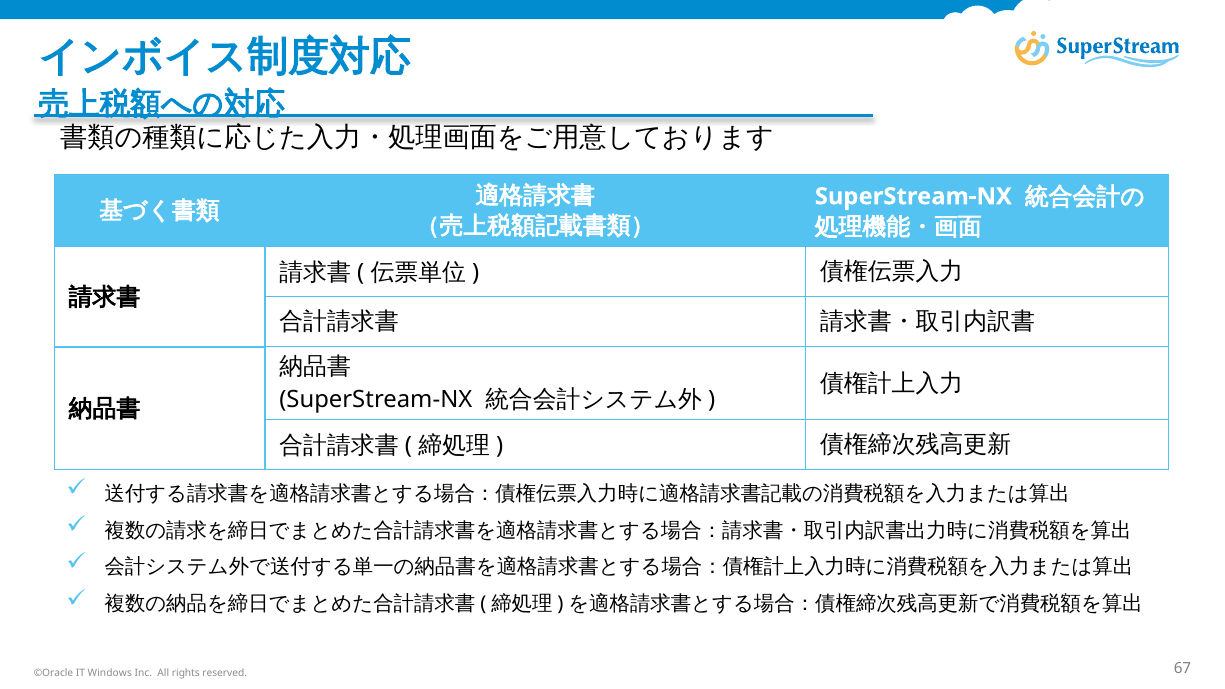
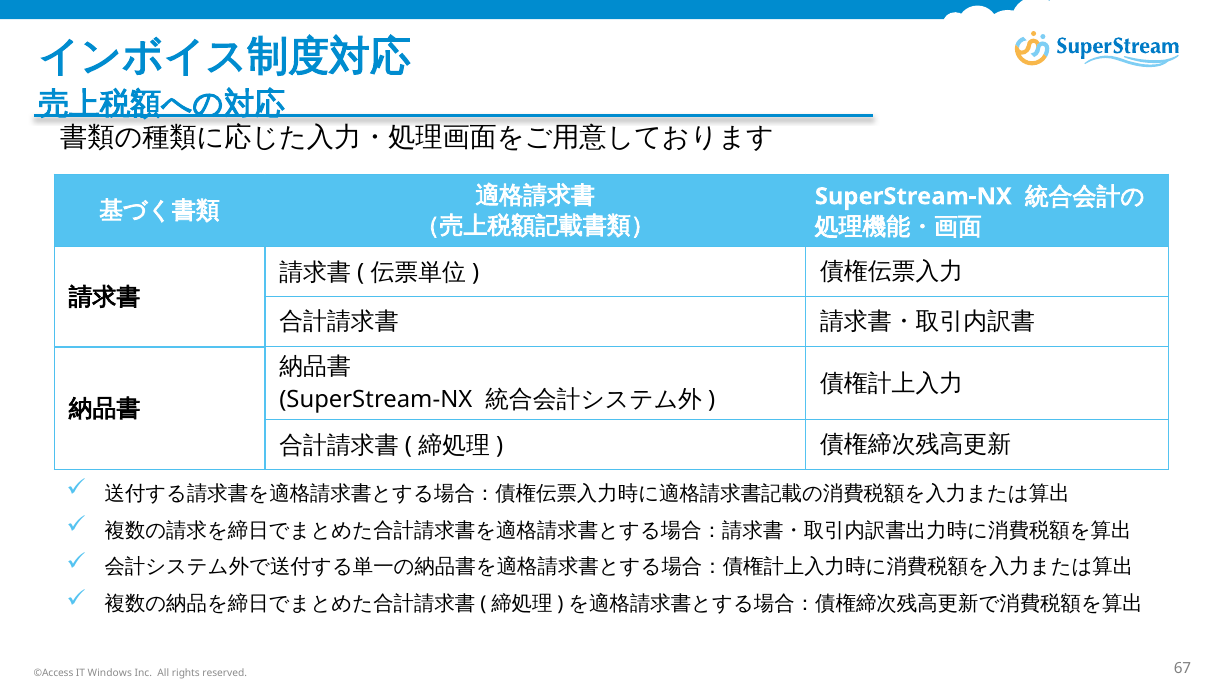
©Oracle: ©Oracle -> ©Access (54, 673)
